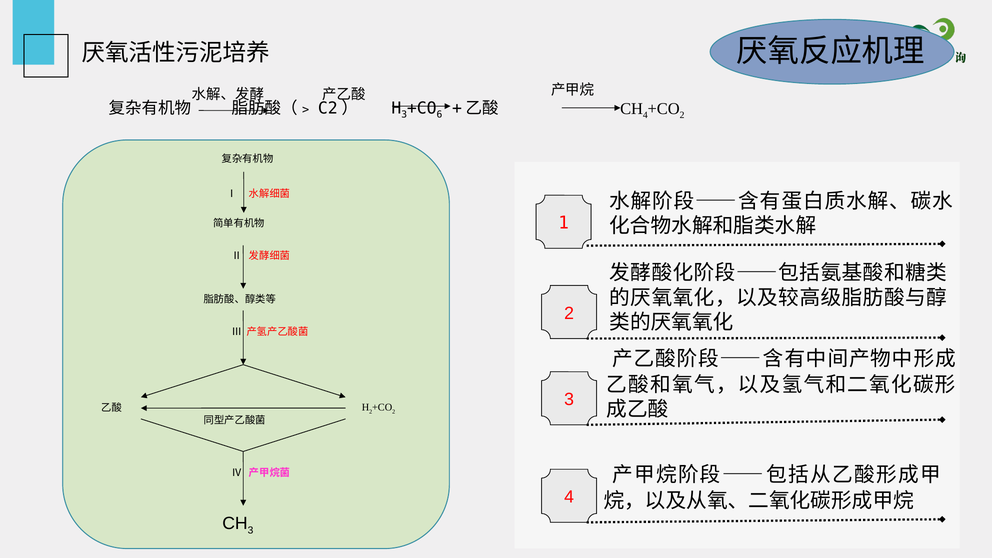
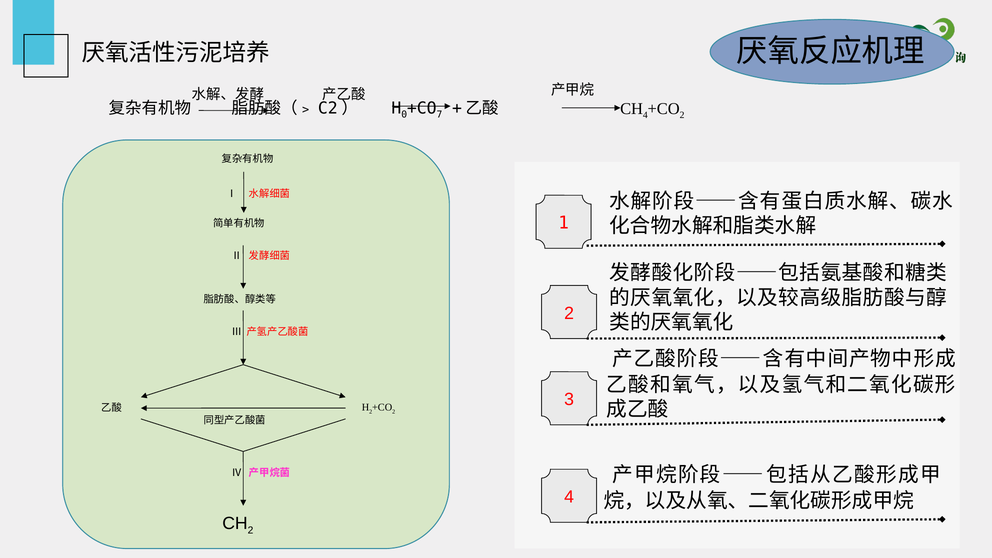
3: 3 -> 0 (404, 115)
6: 6 -> 7 (439, 115)
3: 3 -> 2 (250, 530)
